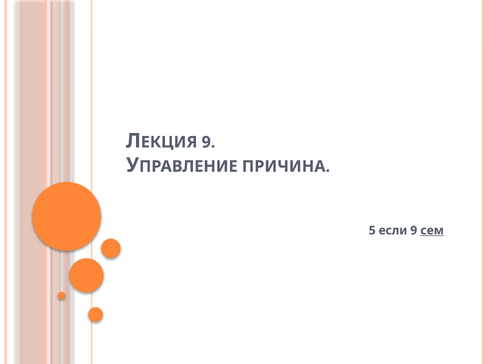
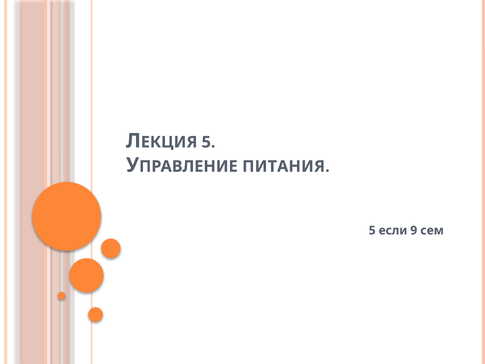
9: 9 -> 5 (208, 142)
ПРИЧИНА: ПРИЧИНА -> ПИТАНИЯ (286, 166)
сем underline: present -> none (432, 230)
